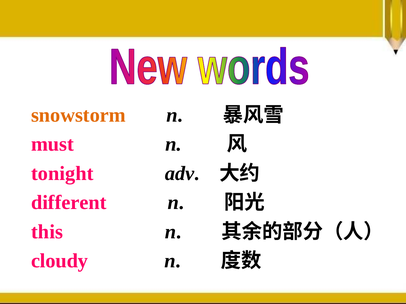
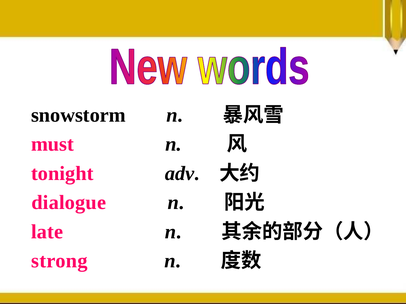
snowstorm colour: orange -> black (78, 115)
different: different -> dialogue (69, 203)
this: this -> late (47, 232)
cloudy: cloudy -> strong (59, 261)
